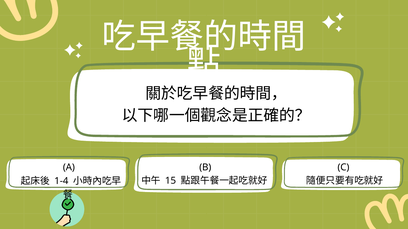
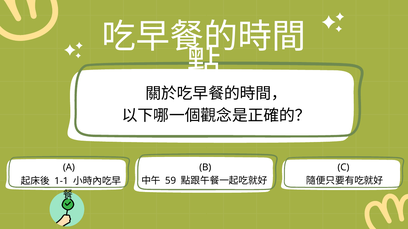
1-4: 1-4 -> 1-1 (61, 181)
15: 15 -> 59 (171, 181)
